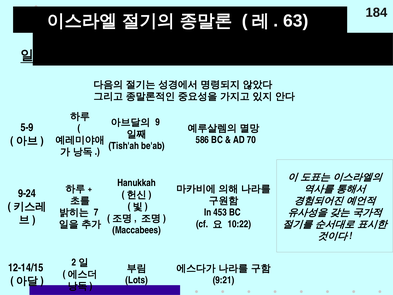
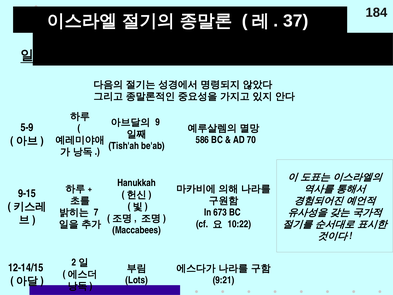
63: 63 -> 37 (296, 21)
9-24: 9-24 -> 9-15 (27, 193)
453: 453 -> 673 (220, 212)
